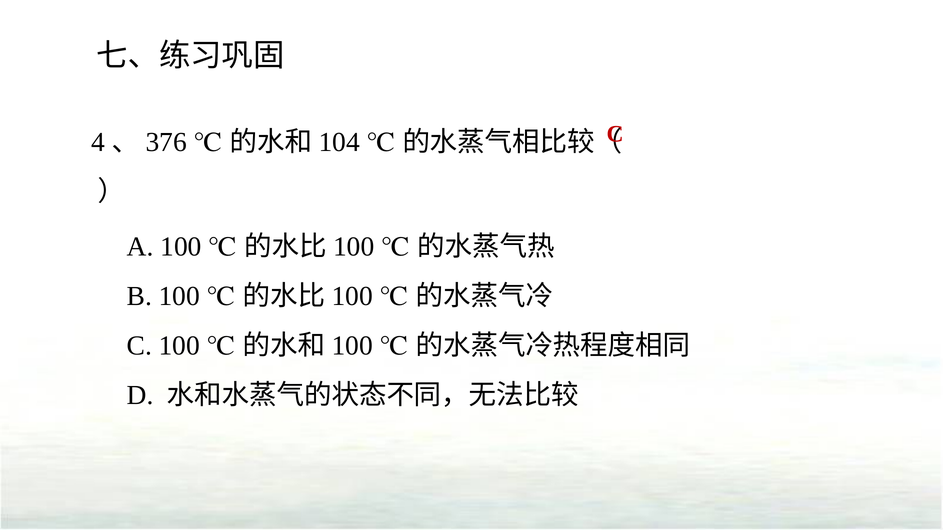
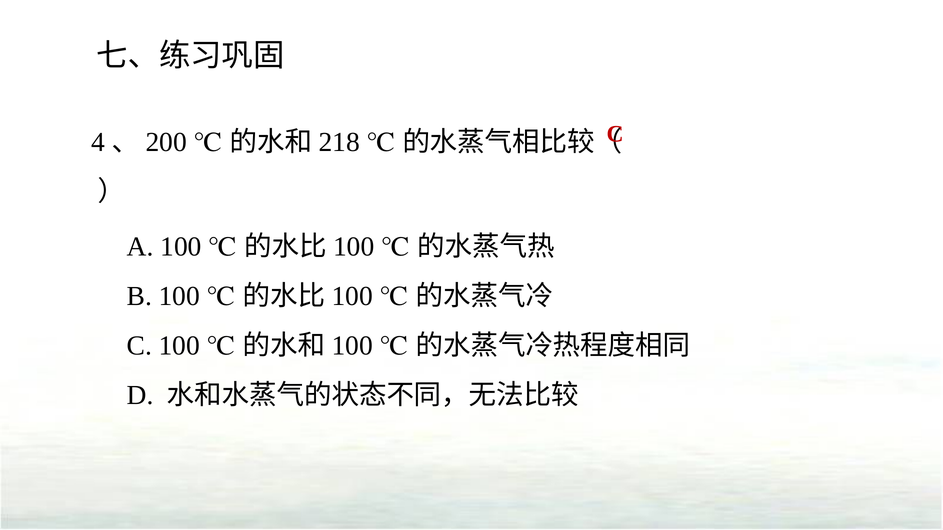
376: 376 -> 200 (166, 142)
104: 104 -> 218 (339, 142)
